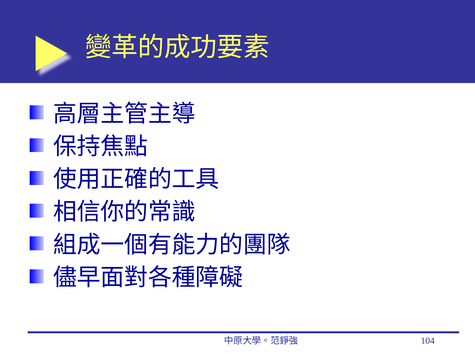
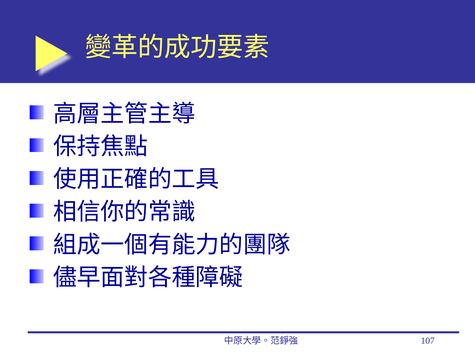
104: 104 -> 107 (428, 341)
